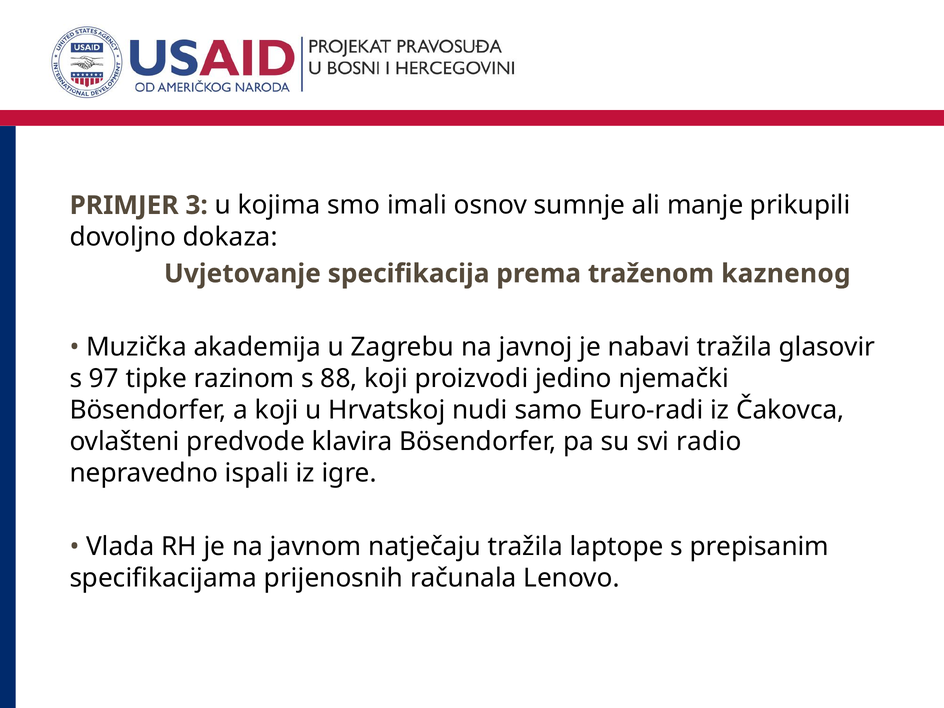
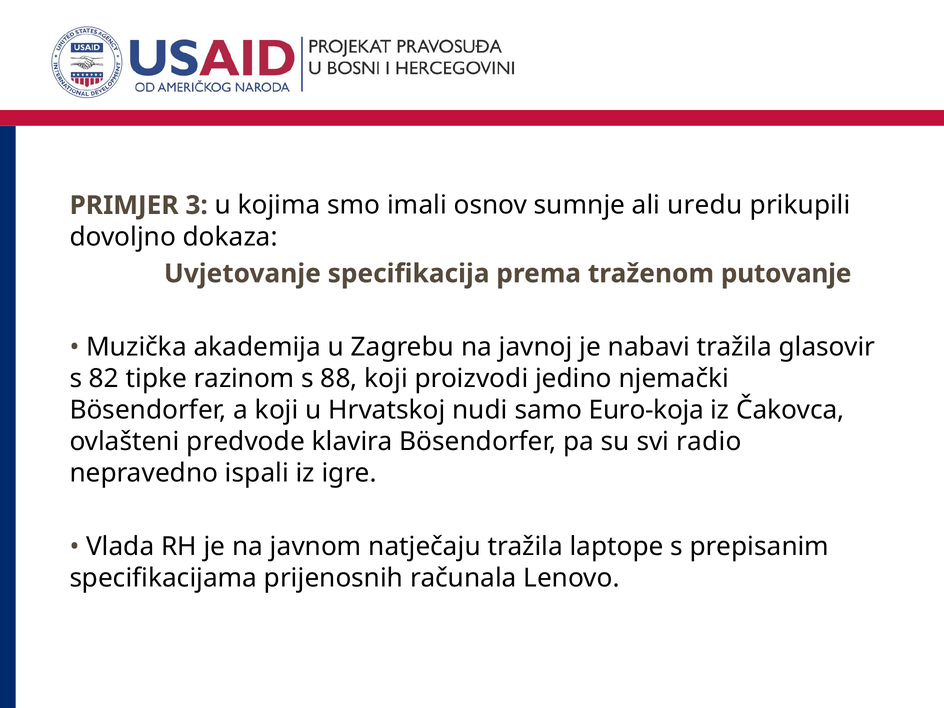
manje: manje -> uredu (705, 205)
kaznenog: kaznenog -> putovanje (786, 274)
97: 97 -> 82 (104, 379)
Euro-radi: Euro-radi -> Euro-koja (646, 410)
